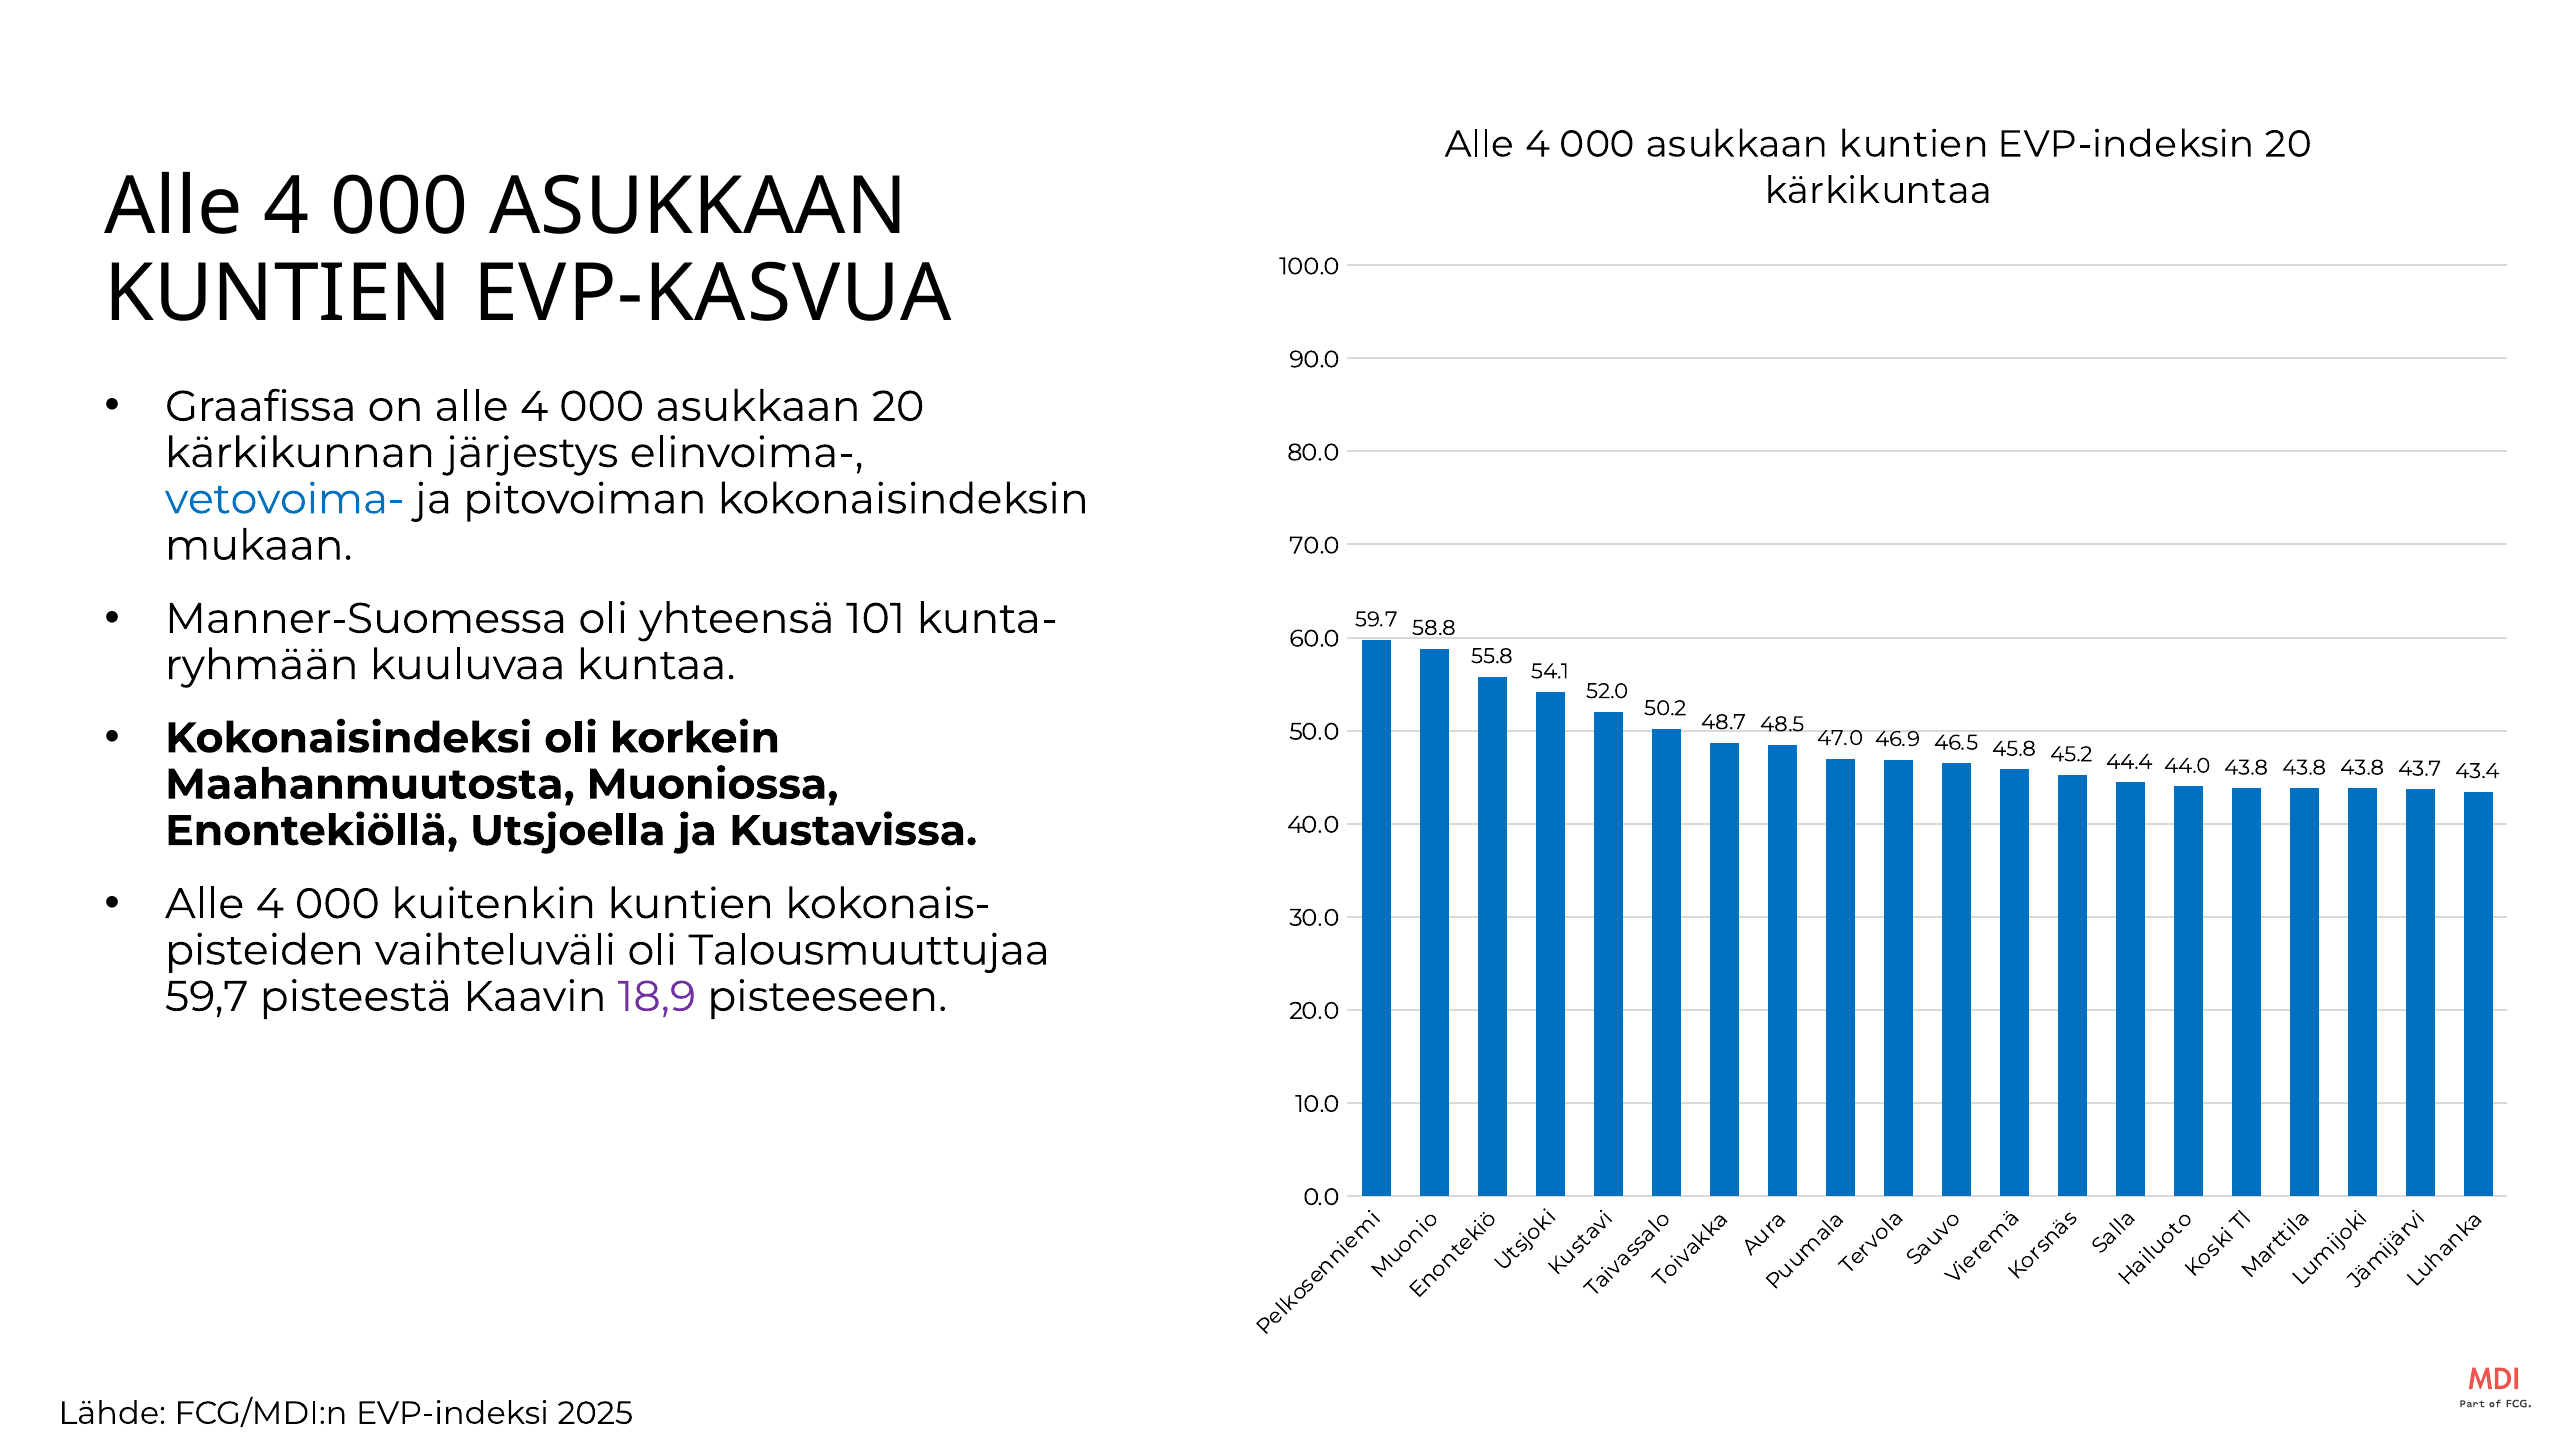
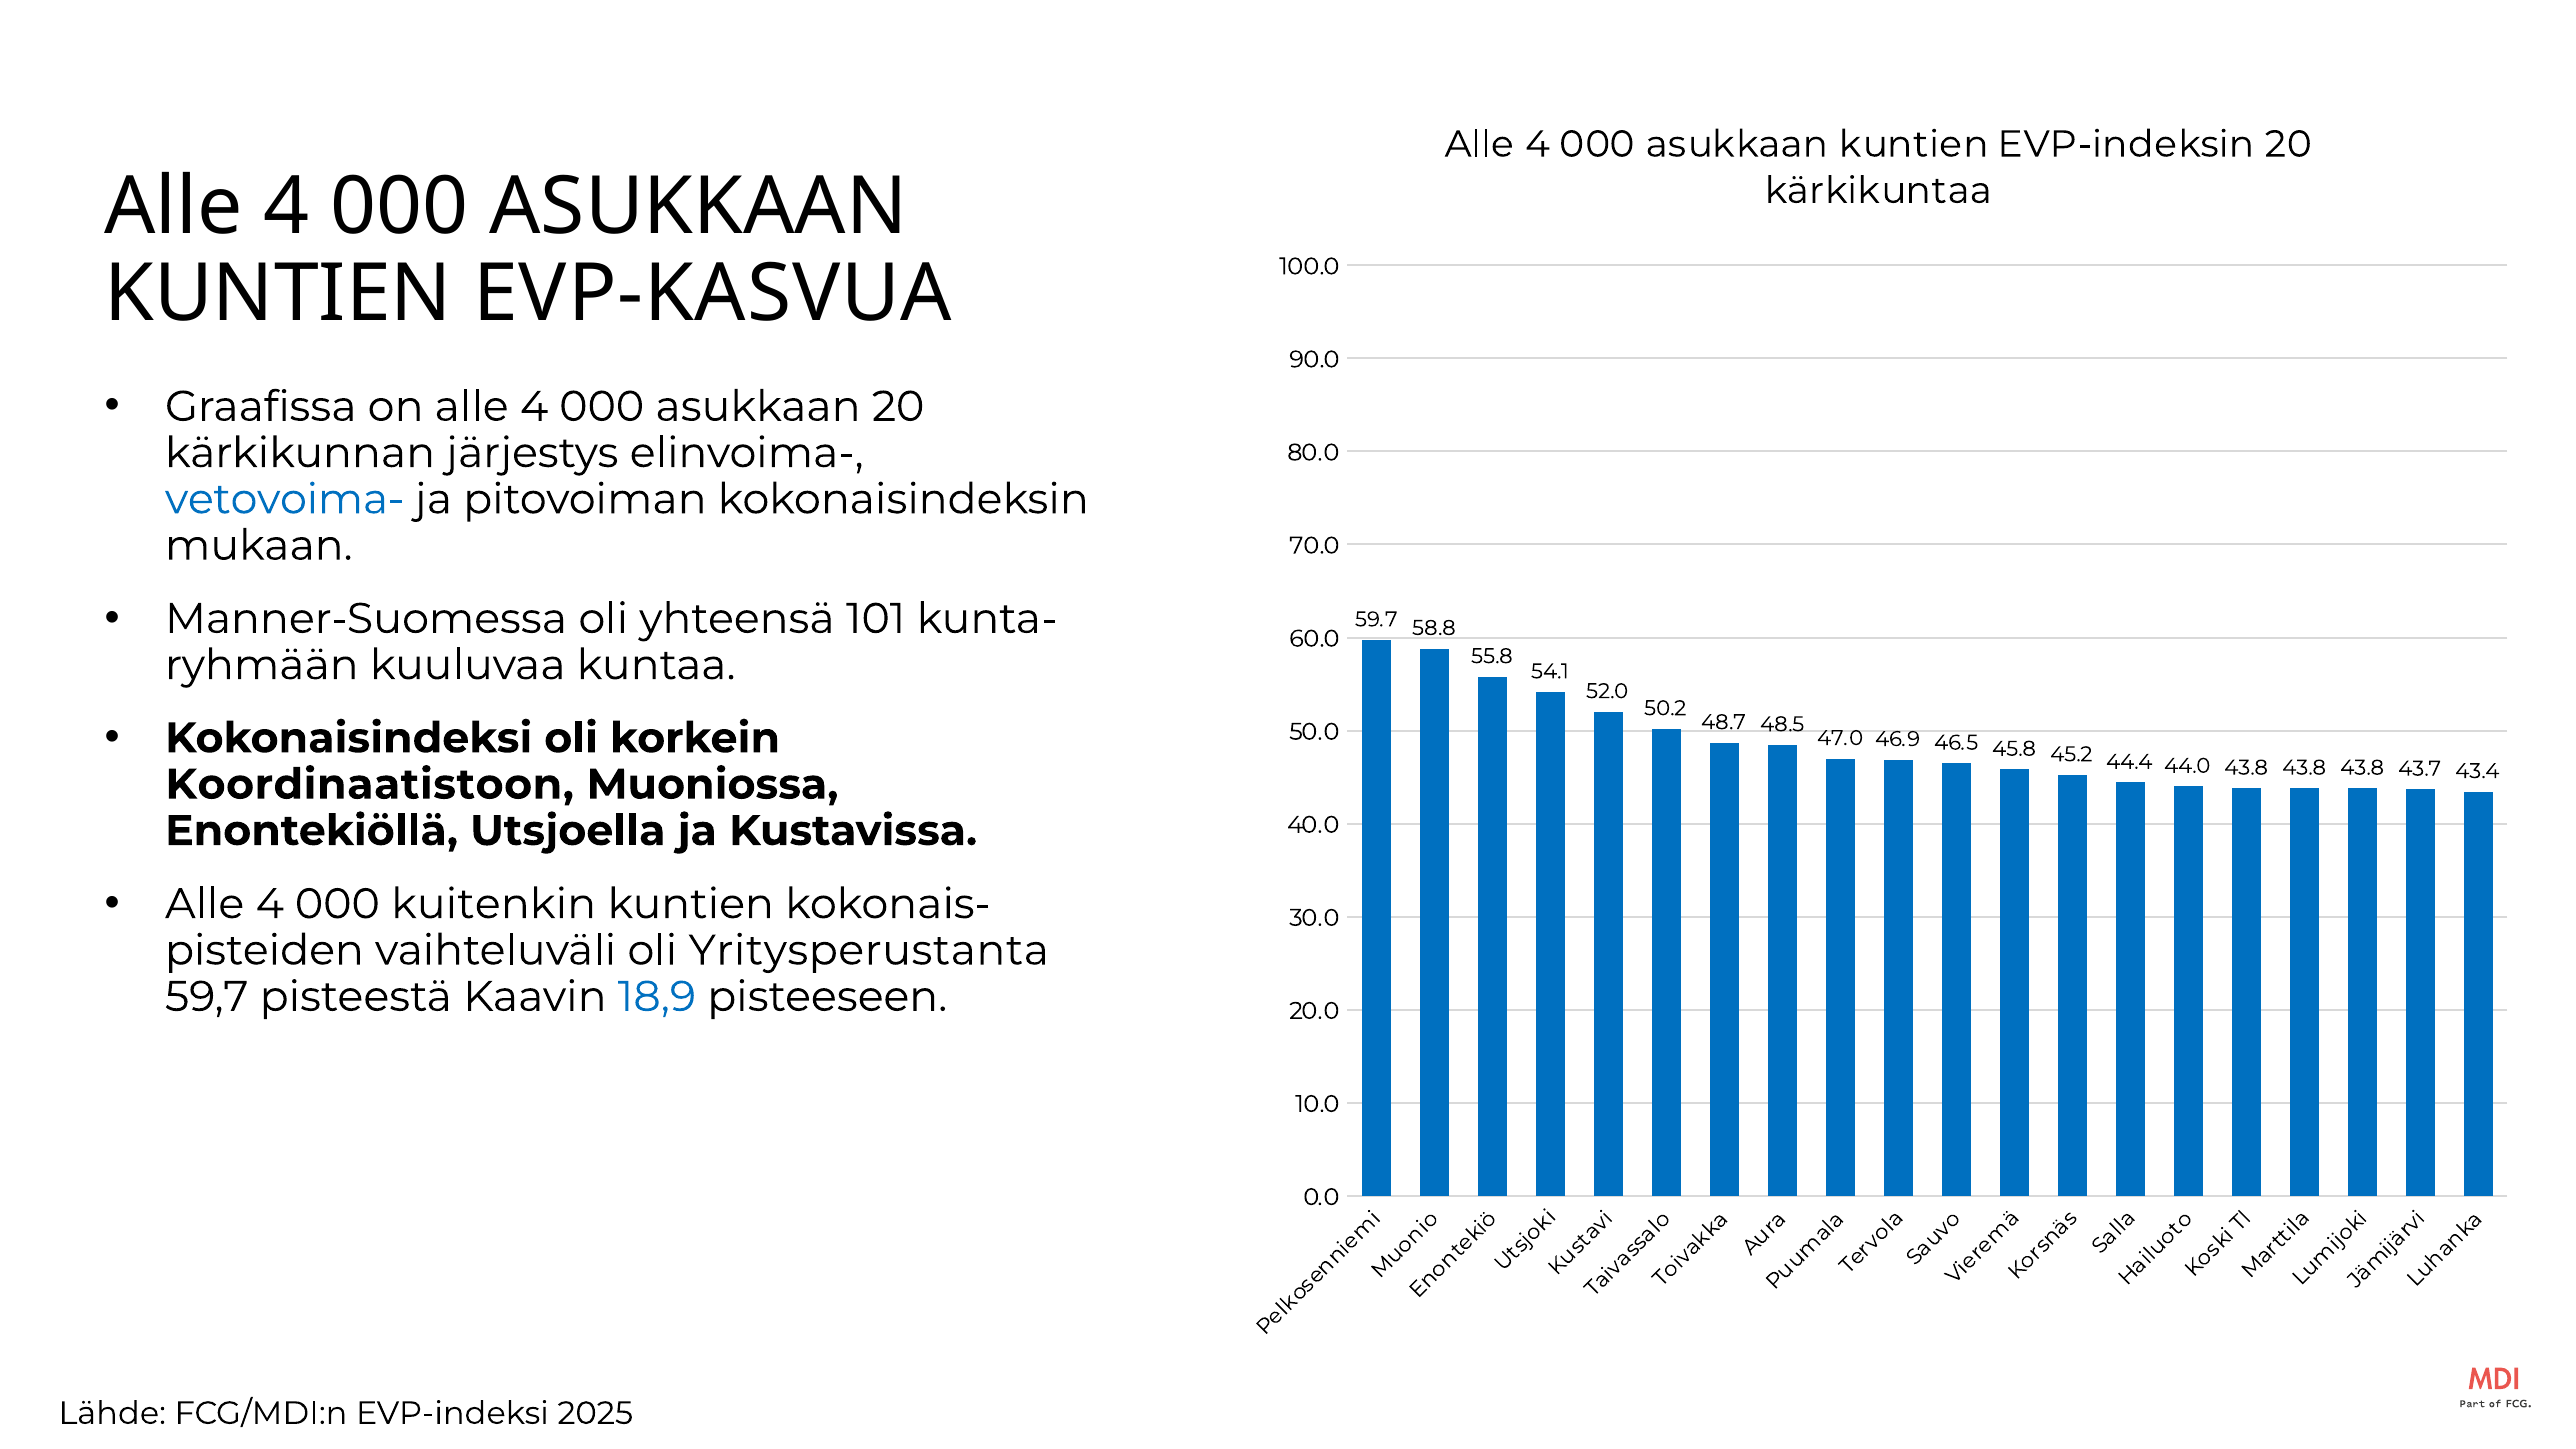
Maahanmuutosta: Maahanmuutosta -> Koordinaatistoon (370, 785)
Talousmuuttujaa: Talousmuuttujaa -> Yritysperustanta (869, 950)
18,9 colour: purple -> blue (657, 997)
